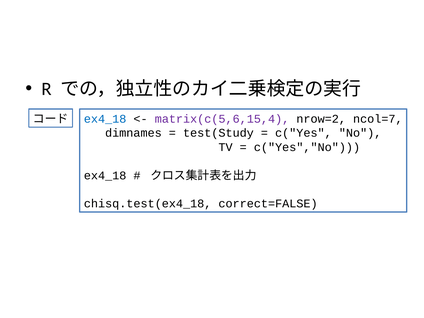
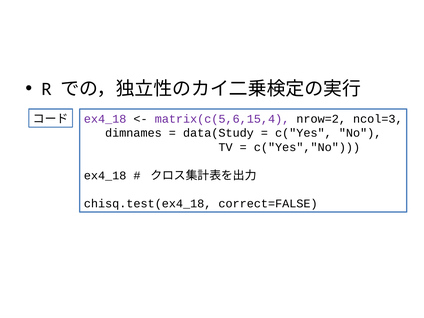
ex4_18 colour: blue -> purple (105, 119)
ncol=7: ncol=7 -> ncol=3 (378, 119)
test(Study: test(Study -> data(Study (218, 133)
